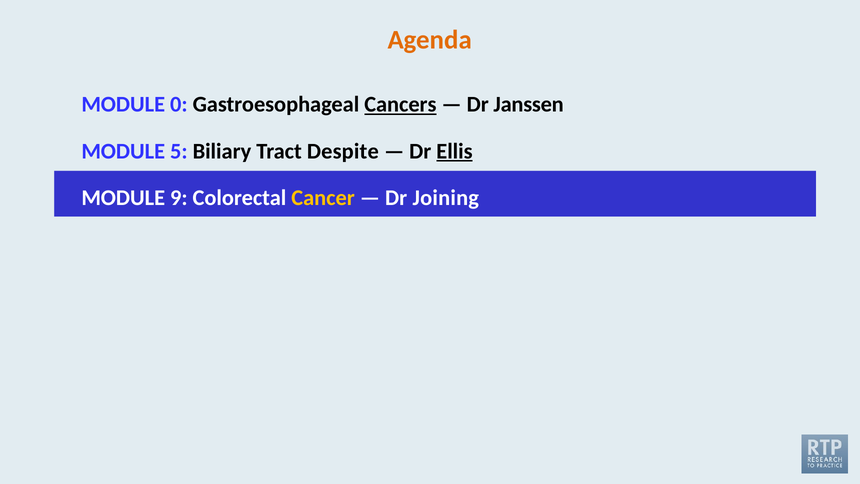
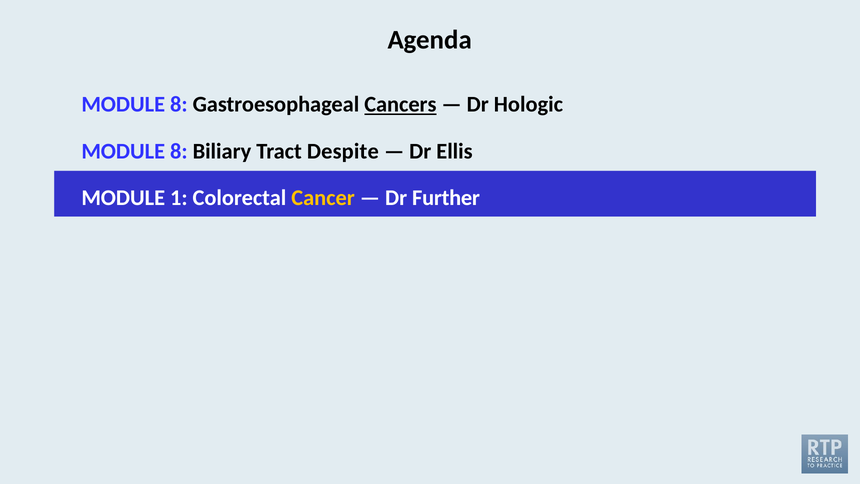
Agenda colour: orange -> black (430, 40)
0: 0 -> 8 (179, 104)
Janssen: Janssen -> Hologic (528, 104)
5: 5 -> 8 (179, 151)
Ellis underline: present -> none (454, 151)
9: 9 -> 1 (179, 198)
Joining: Joining -> Further (446, 198)
